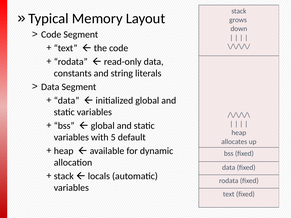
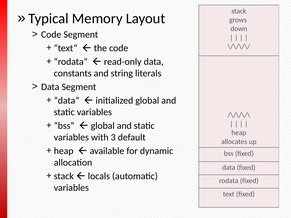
5: 5 -> 3 (113, 137)
